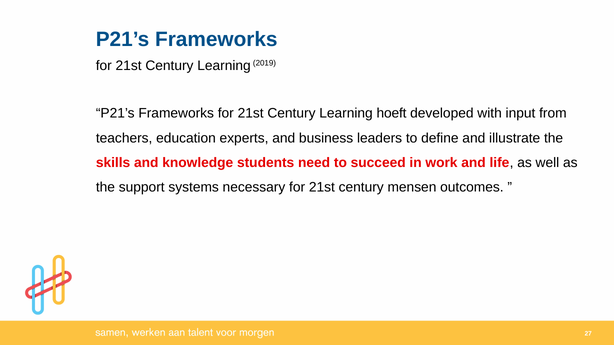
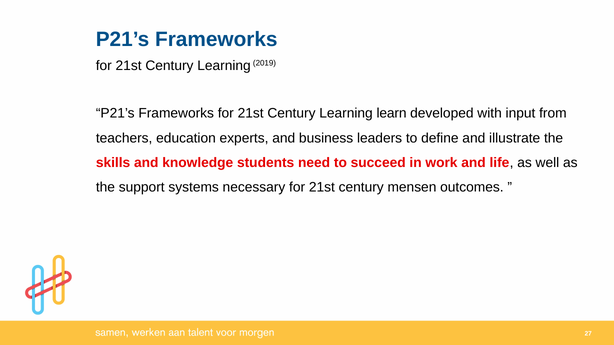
hoeft: hoeft -> learn (392, 113)
